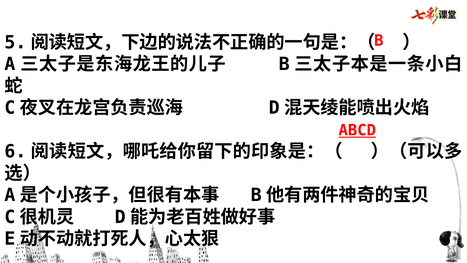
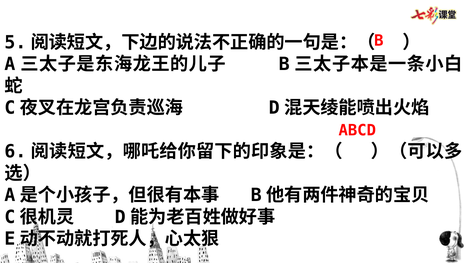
ABCD underline: present -> none (357, 130)
